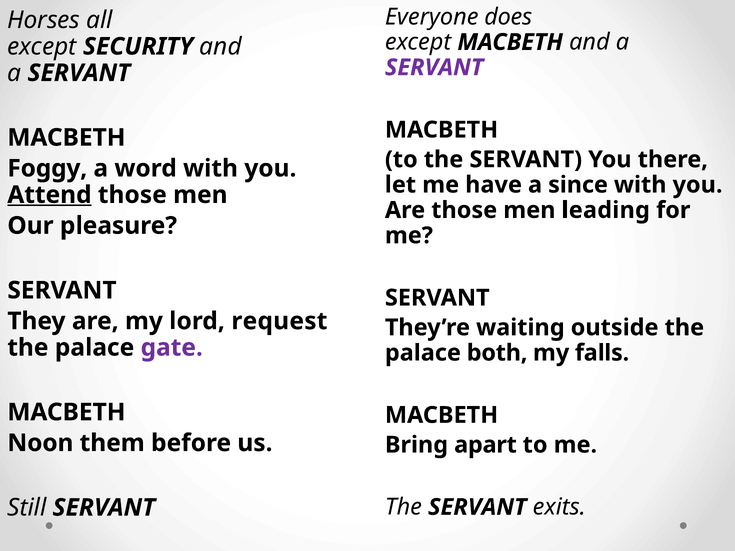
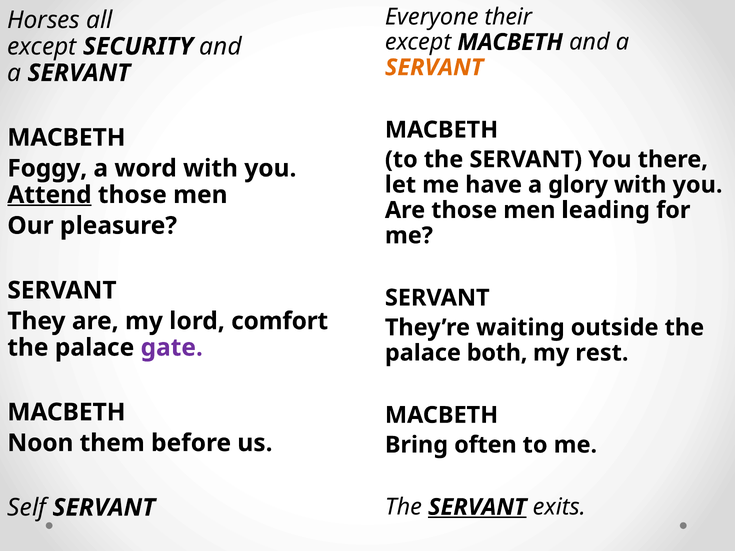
does: does -> their (508, 17)
SERVANT colour: purple -> orange (434, 68)
since: since -> glory (578, 185)
request: request -> comfort (280, 321)
falls: falls -> rest (602, 353)
apart: apart -> often (485, 445)
SERVANT underline: none -> present (477, 507)
Still: Still -> Self (27, 508)
